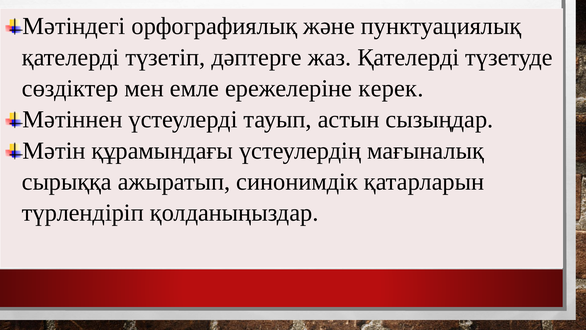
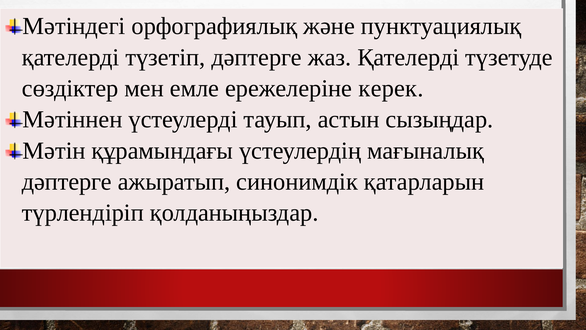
сырыққа: сырыққа -> дәптерге (67, 182)
